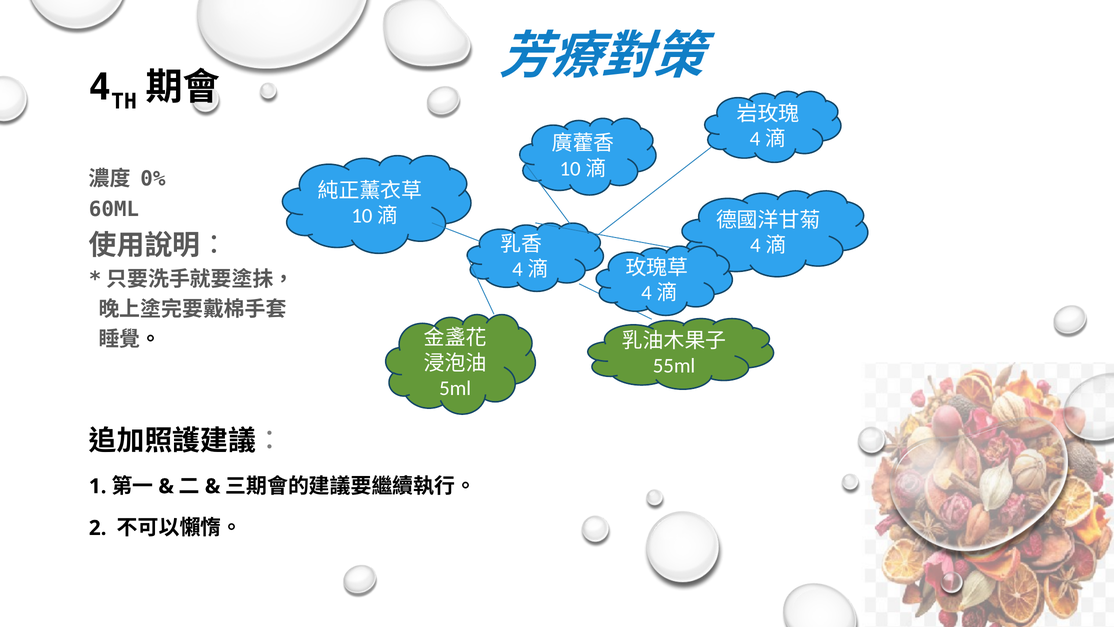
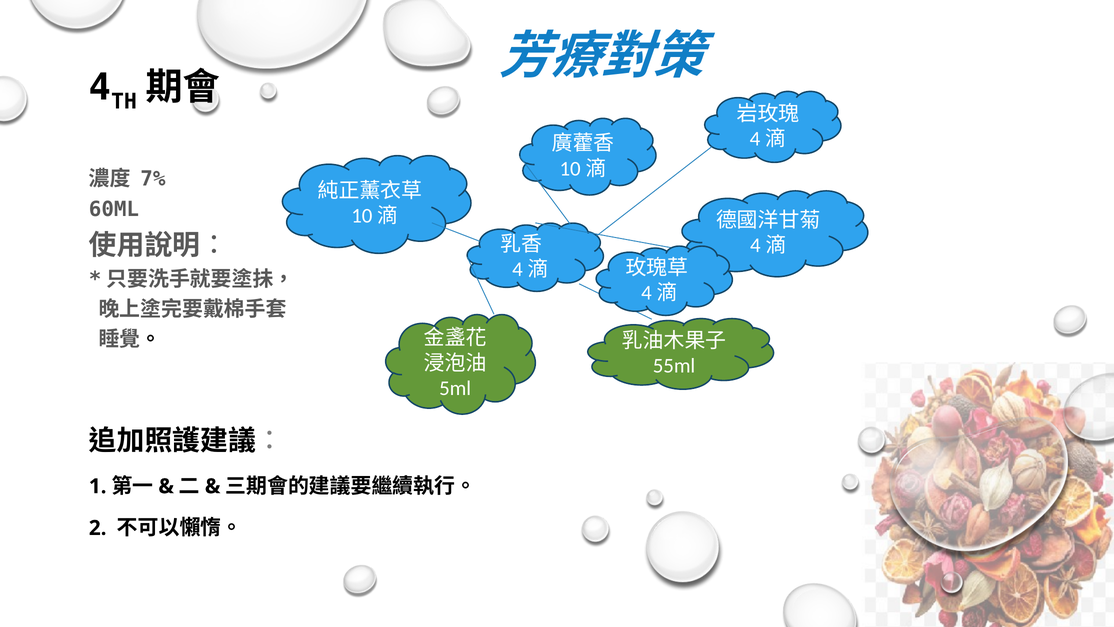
0%: 0% -> 7% (153, 179)
